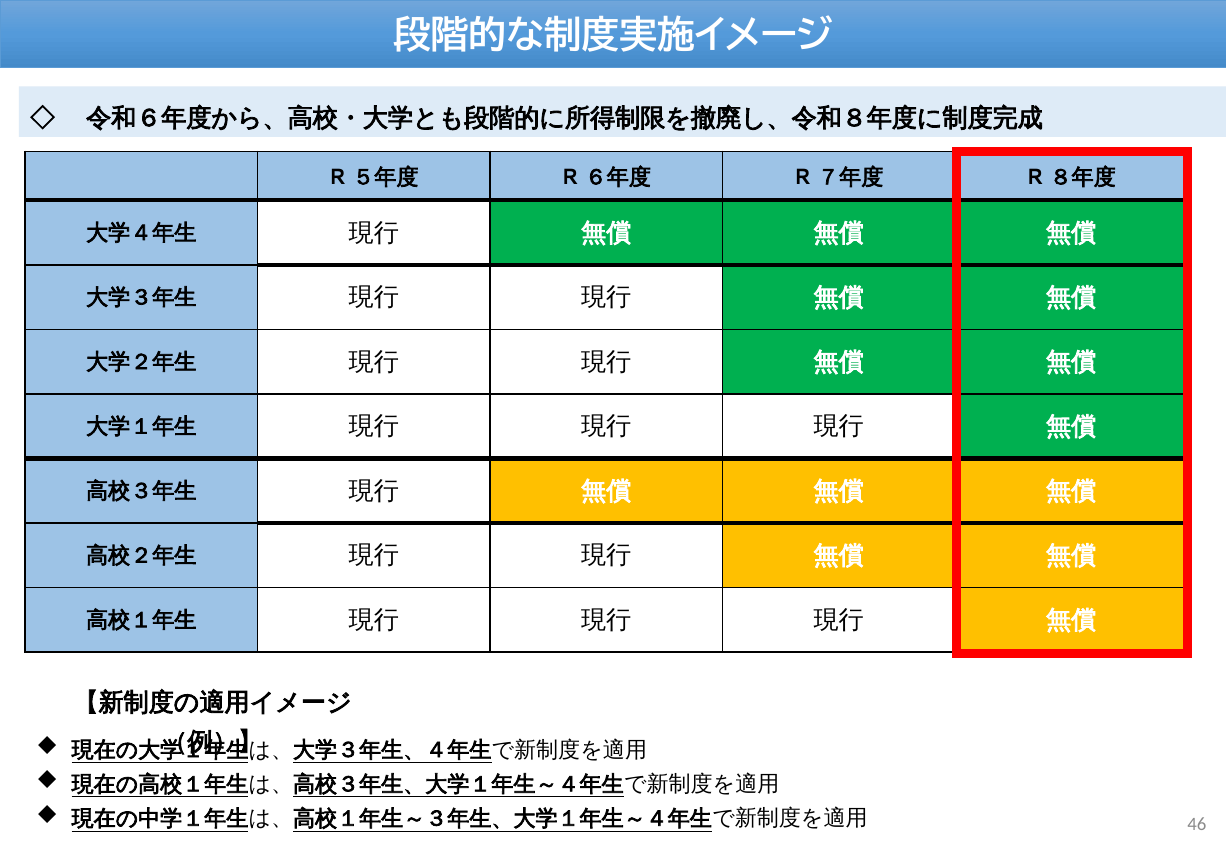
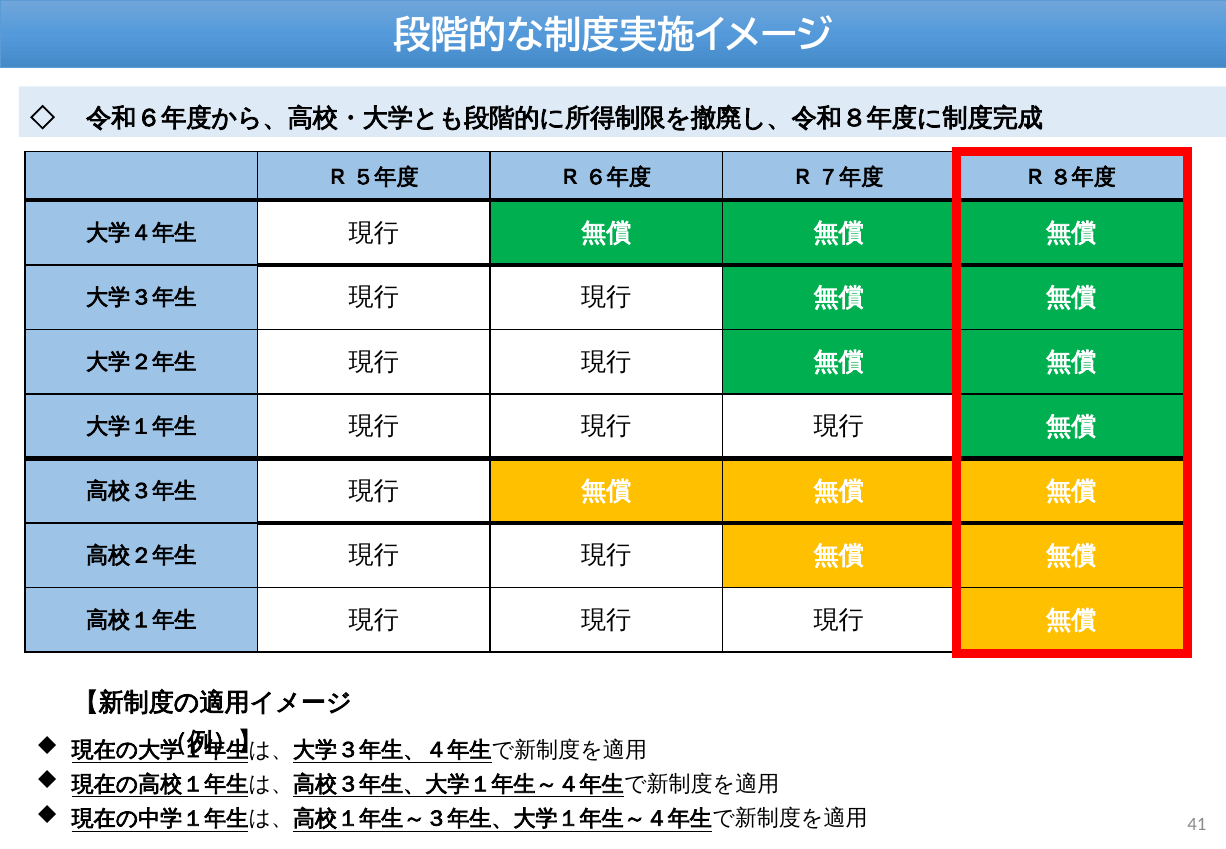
46: 46 -> 41 (1197, 824)
